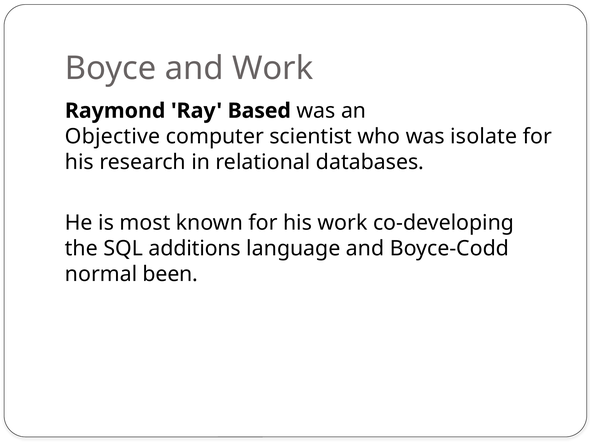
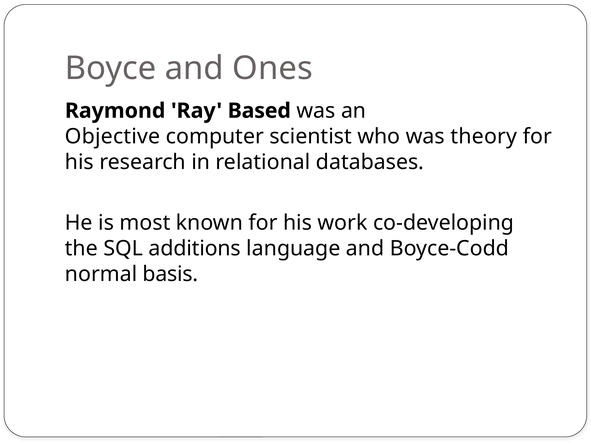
and Work: Work -> Ones (273, 68)
isolate: isolate -> theory (484, 136)
been: been -> basis (170, 274)
